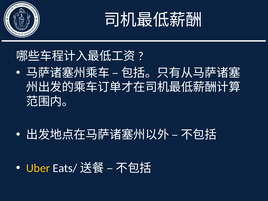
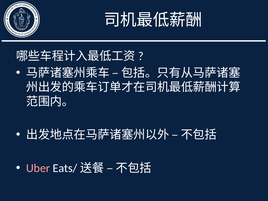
Uber colour: yellow -> pink (38, 168)
